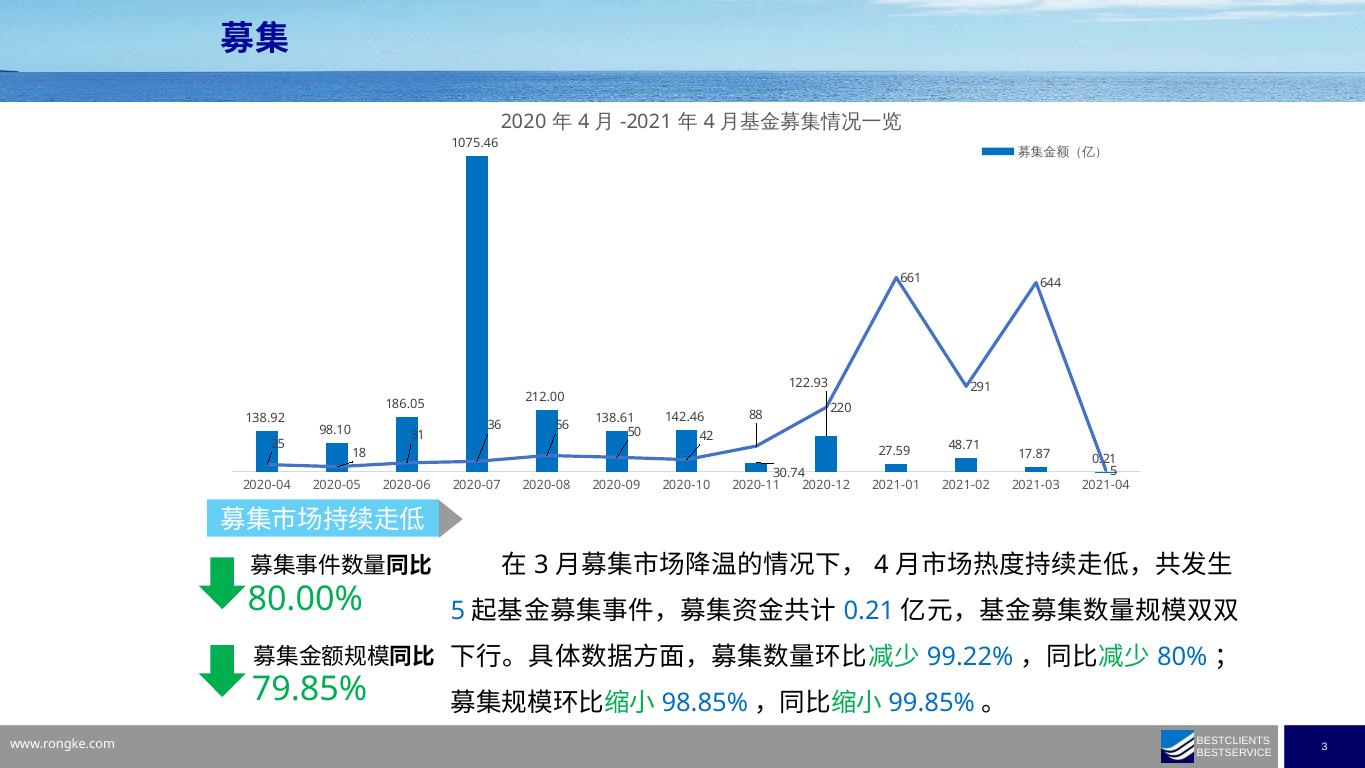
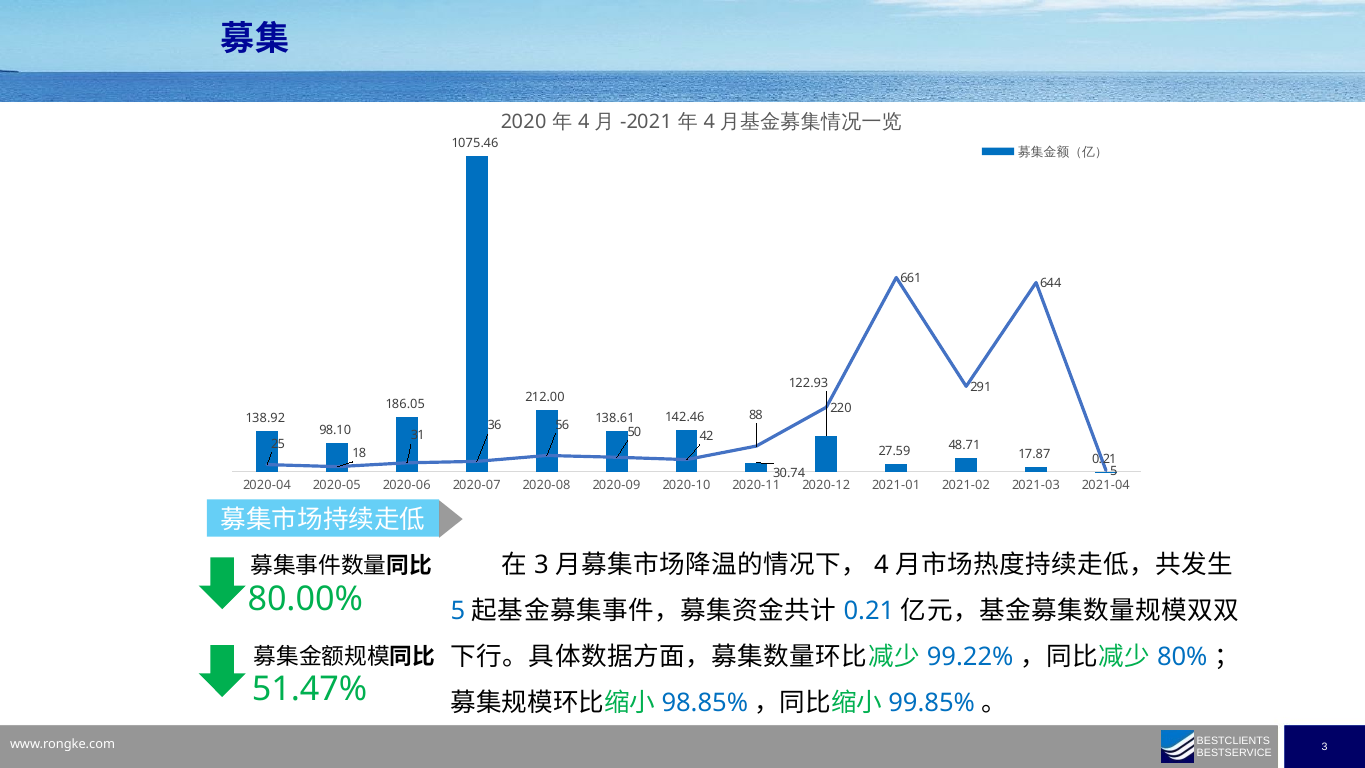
79.85%: 79.85% -> 51.47% (310, 689)
